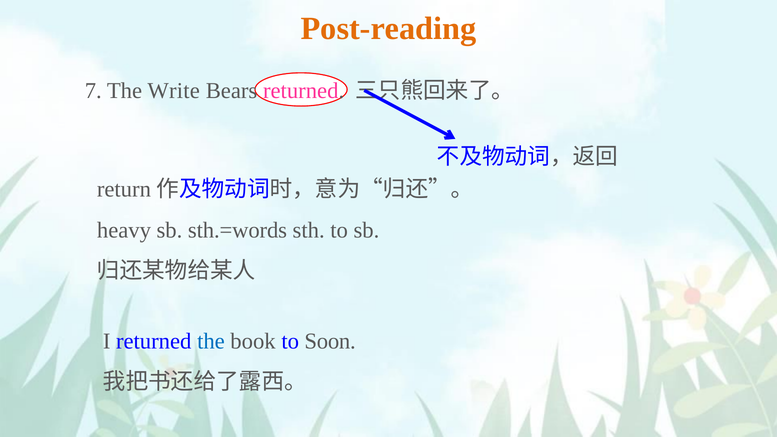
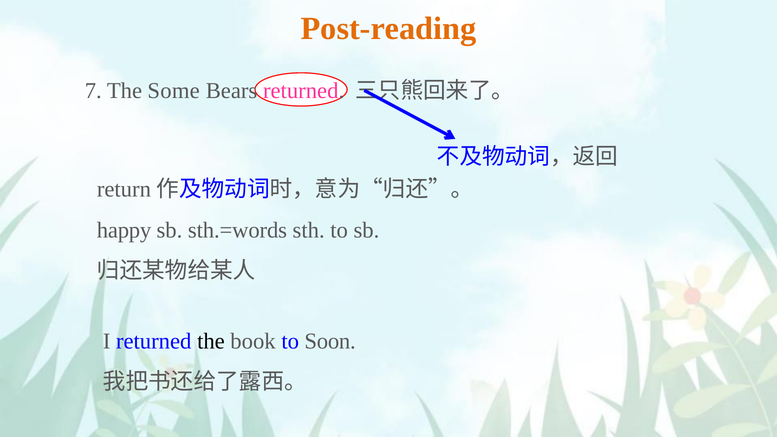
Write: Write -> Some (174, 91)
heavy: heavy -> happy (124, 230)
the colour: blue -> black (211, 341)
